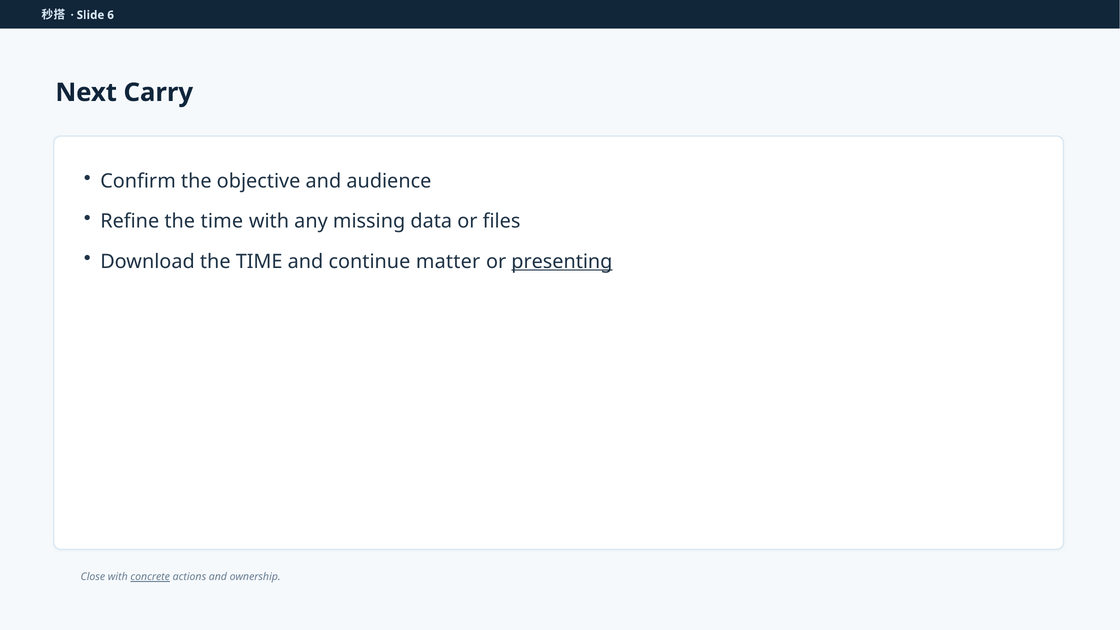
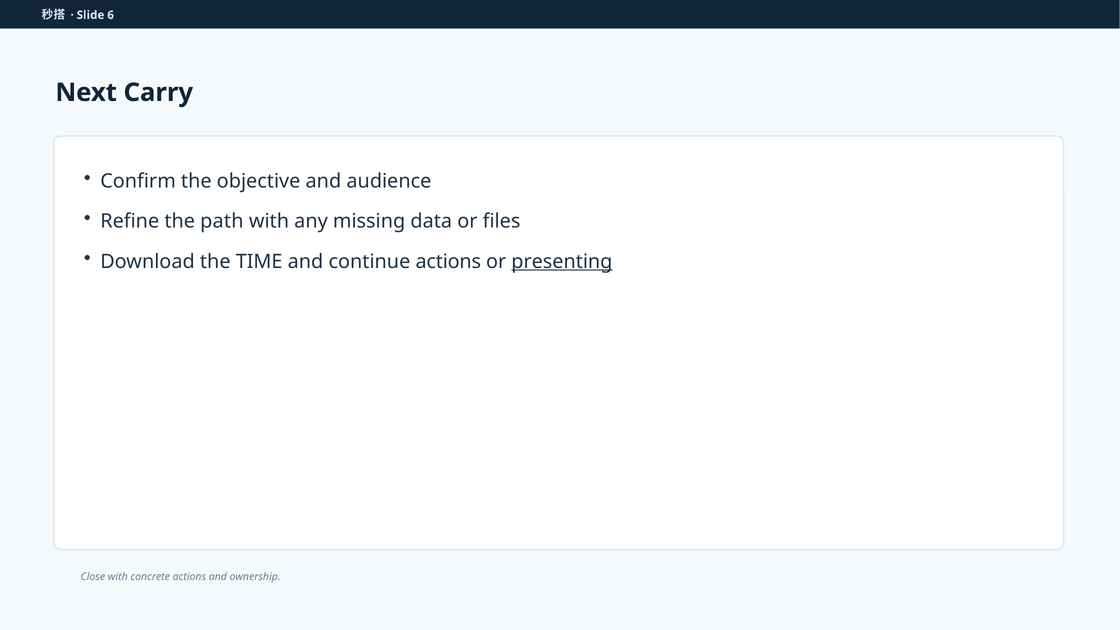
Refine the time: time -> path (222, 221)
continue matter: matter -> actions (448, 262)
concrete underline: present -> none (150, 577)
